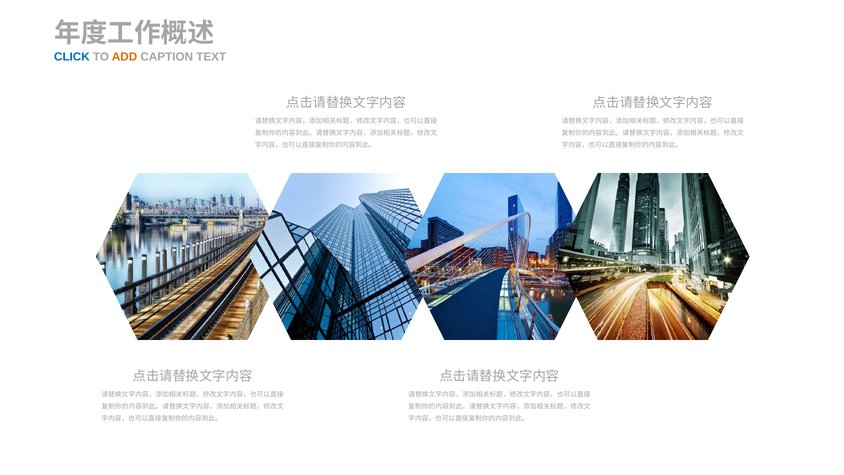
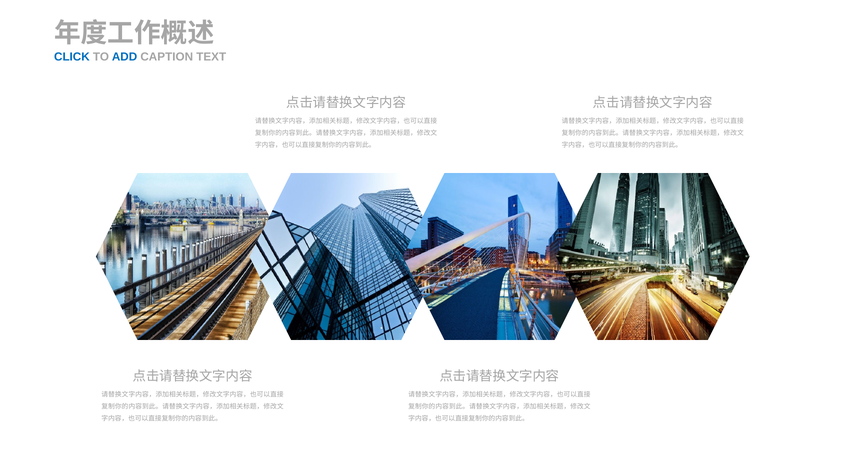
ADD colour: orange -> blue (125, 57)
